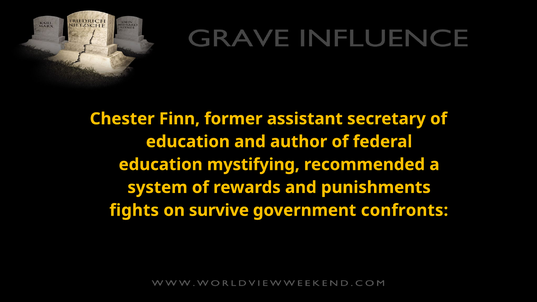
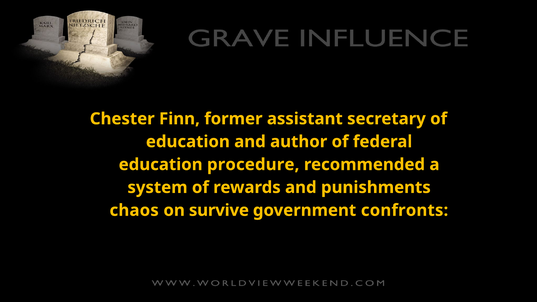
mystifying: mystifying -> procedure (253, 165)
fights: fights -> chaos (134, 210)
